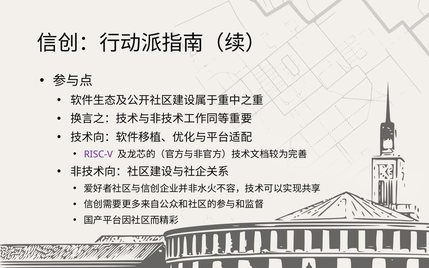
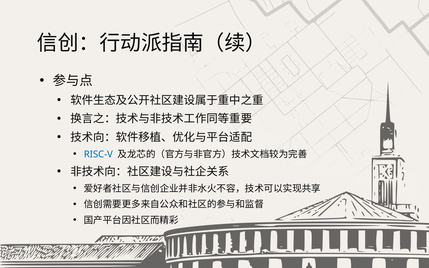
RISC-V colour: purple -> blue (98, 154)
